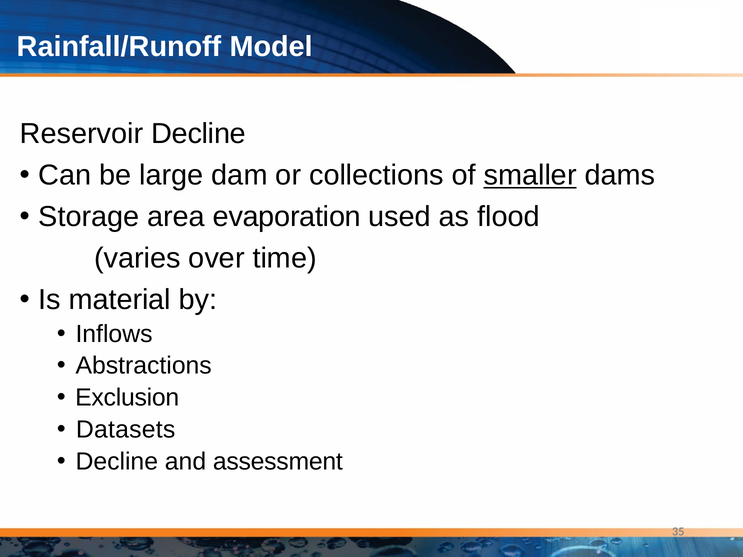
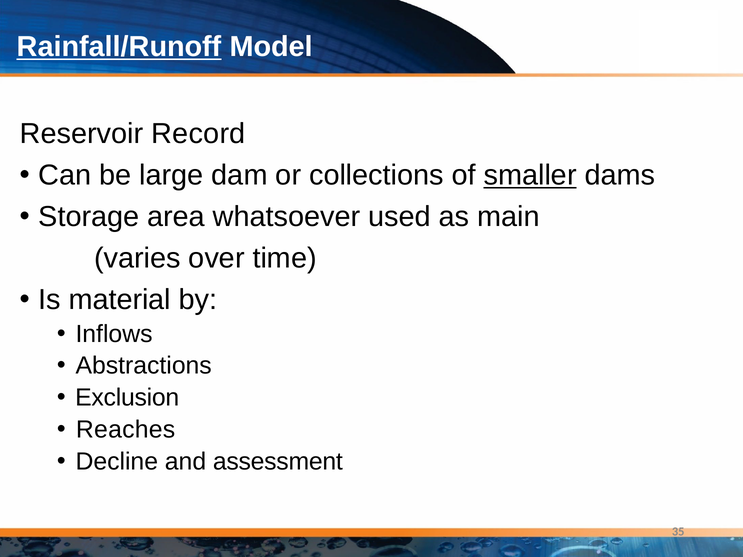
Rainfall/Runoff underline: none -> present (119, 47)
Reservoir Decline: Decline -> Record (198, 134)
evaporation: evaporation -> whatsoever (287, 217)
flood: flood -> main (509, 217)
Datasets: Datasets -> Reaches (126, 430)
